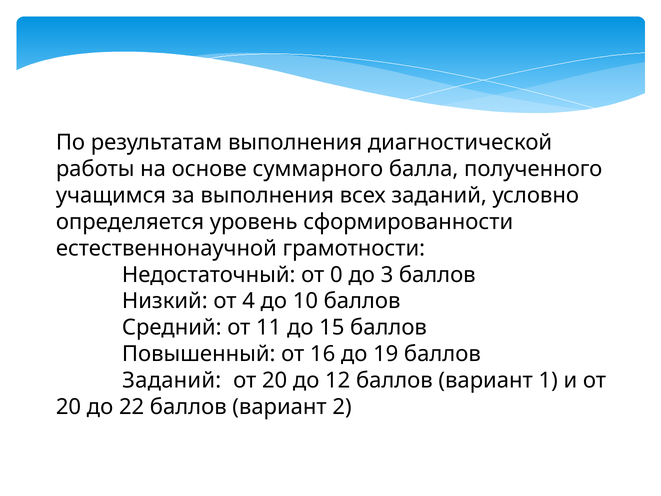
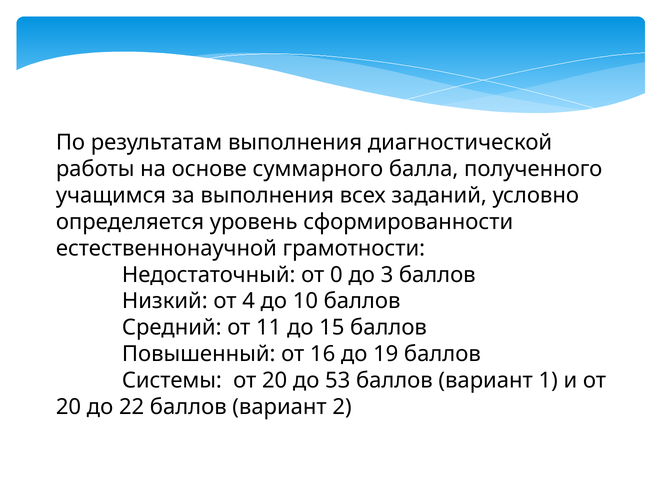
Заданий: Заданий -> Системы (172, 380)
12: 12 -> 53 (338, 380)
